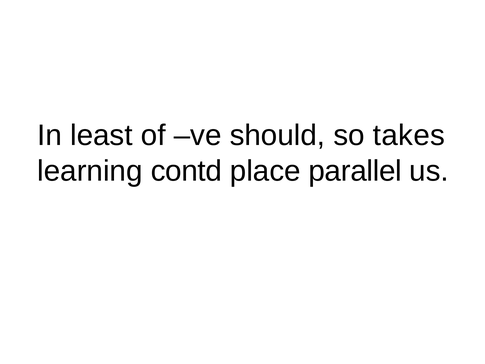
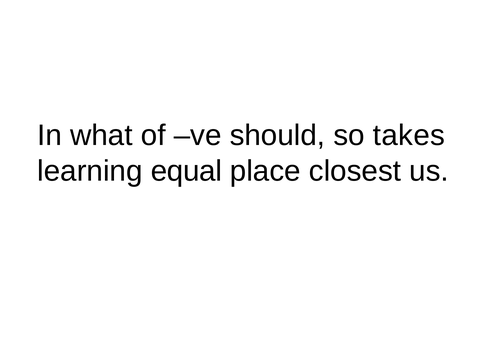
least: least -> what (101, 135)
contd: contd -> equal (186, 171)
parallel: parallel -> closest (355, 171)
